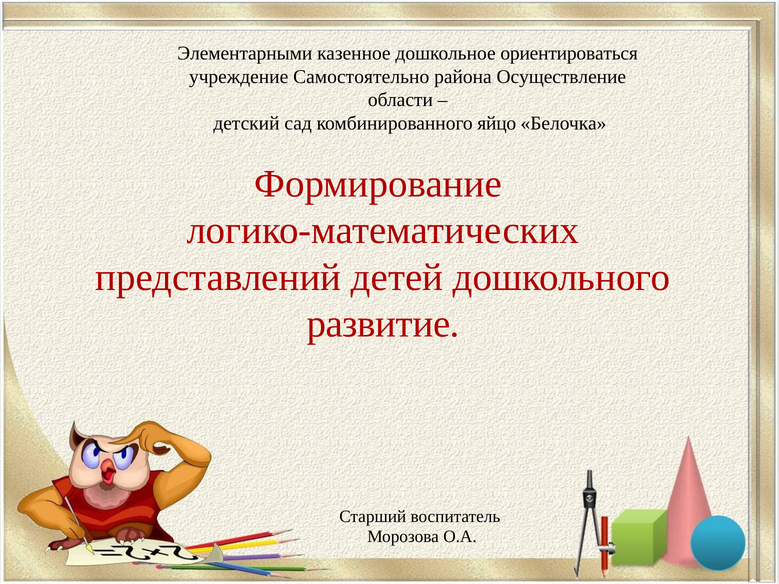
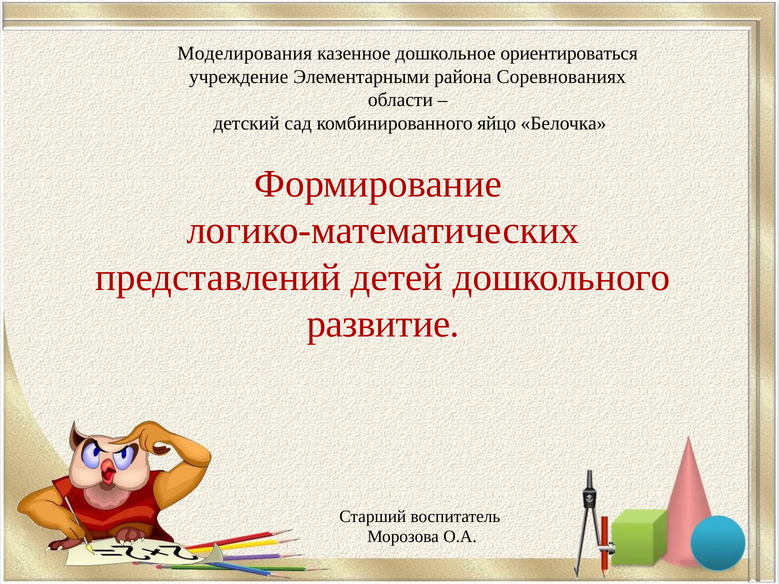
Элементарными: Элементарными -> Моделирования (245, 53)
Самостоятельно: Самостоятельно -> Элементарными (361, 77)
Осуществление: Осуществление -> Соревнованиях (561, 77)
